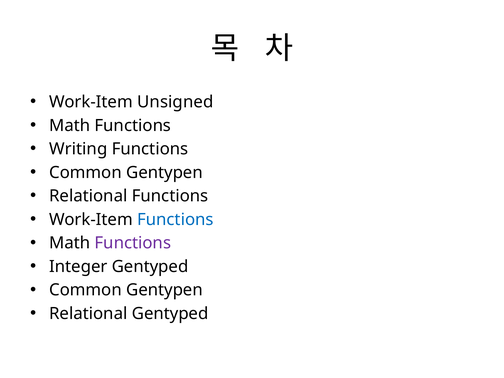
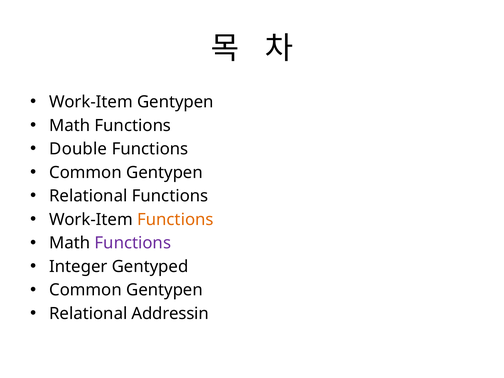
Work-Item Unsigned: Unsigned -> Gentypen (175, 102)
Writing: Writing -> Double (78, 149)
Functions colour: blue -> orange (175, 220)
Relational Gentyped: Gentyped -> Addressin (170, 314)
